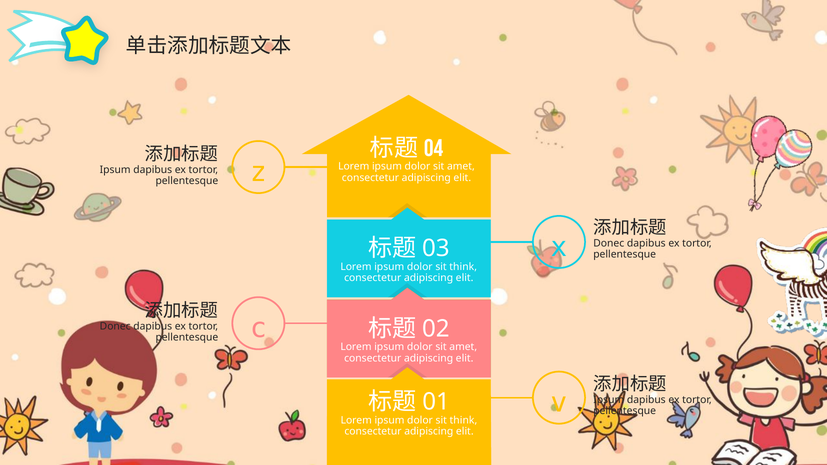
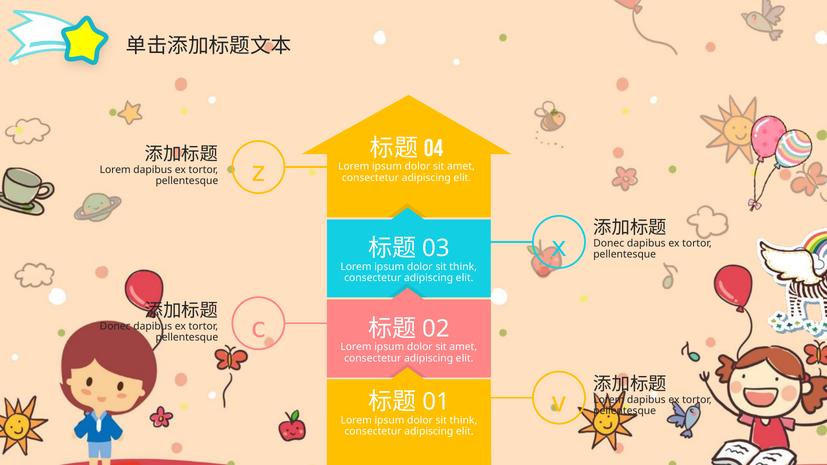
Ipsum: Ipsum -> Lorem (115, 170)
Ipsum: Ipsum -> Lorem (609, 400)
